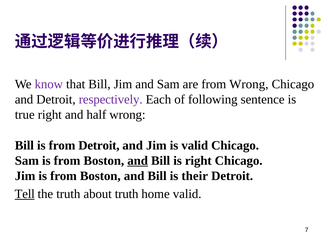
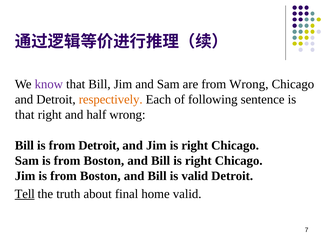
respectively colour: purple -> orange (111, 99)
true: true -> that (25, 115)
Jim is valid: valid -> right (195, 145)
and underline: present -> none (138, 161)
is their: their -> valid (195, 176)
about truth: truth -> final (127, 194)
